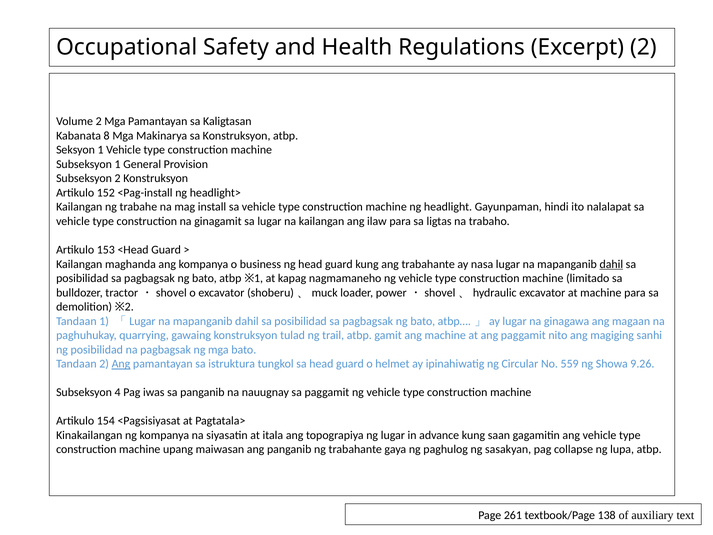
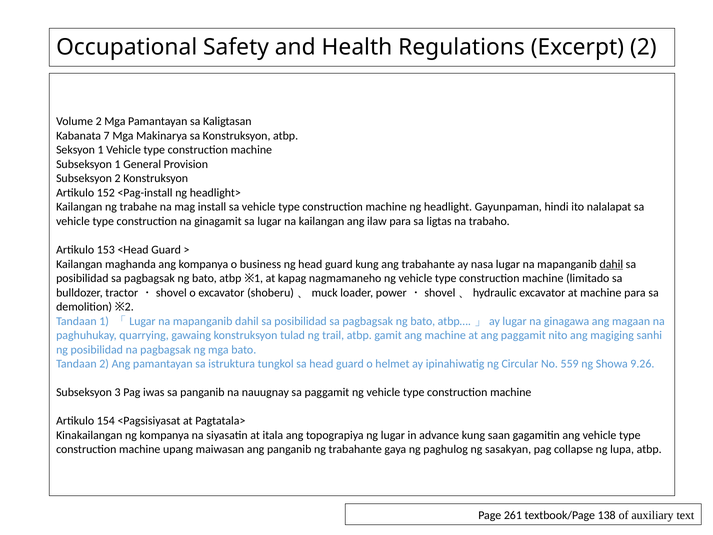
8: 8 -> 7 (107, 136)
Ang underline: present -> none (121, 364)
4: 4 -> 3 (118, 392)
